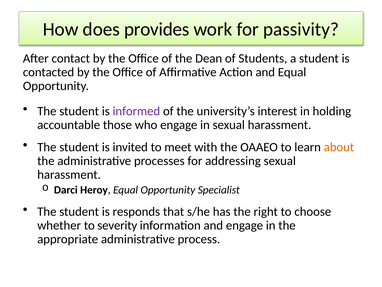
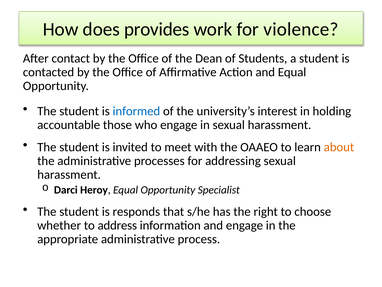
passivity: passivity -> violence (301, 29)
informed colour: purple -> blue (136, 111)
severity: severity -> address (117, 225)
